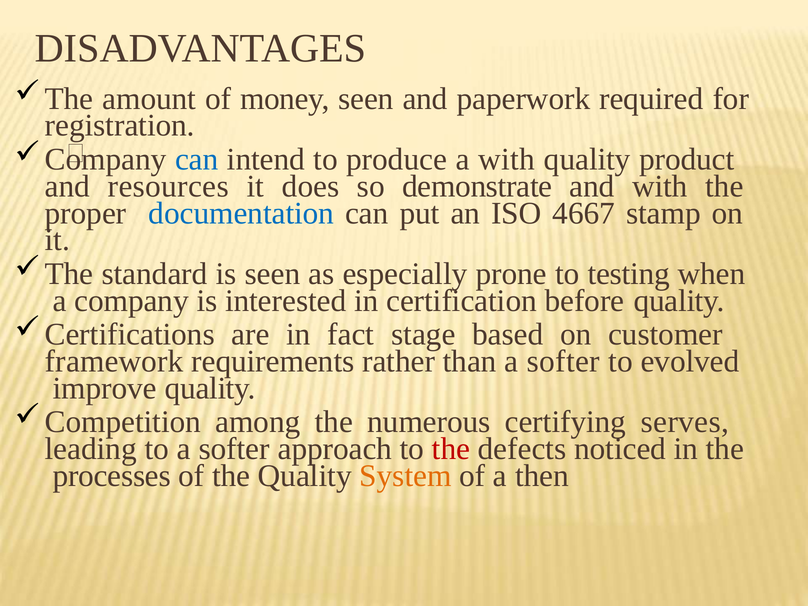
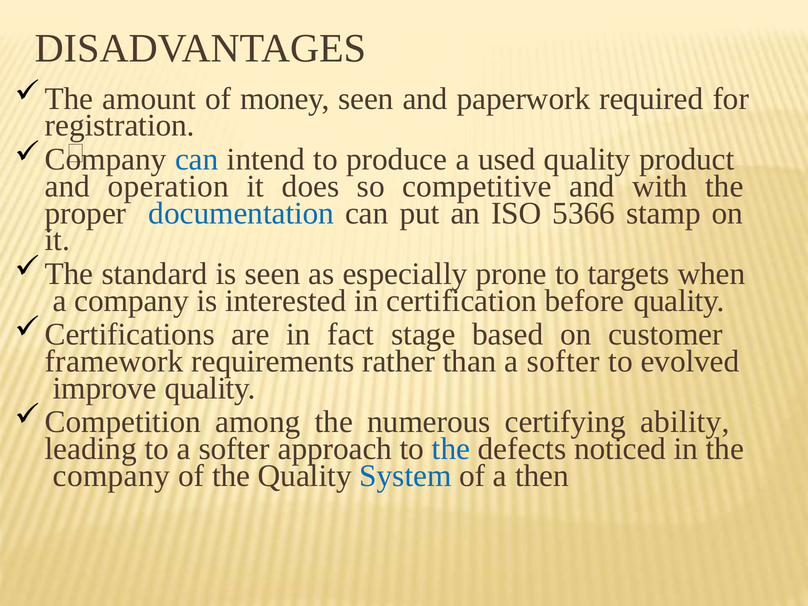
a with: with -> used (507, 159)
resources: resources -> operation (168, 186)
demonstrate: demonstrate -> competitive (477, 186)
4667: 4667 -> 5366 (584, 213)
testing: testing -> targets (629, 274)
serves: serves -> ability (685, 422)
the colour: red -> blue (451, 449)
processes: processes -> company (111, 476)
System colour: orange -> blue (405, 476)
